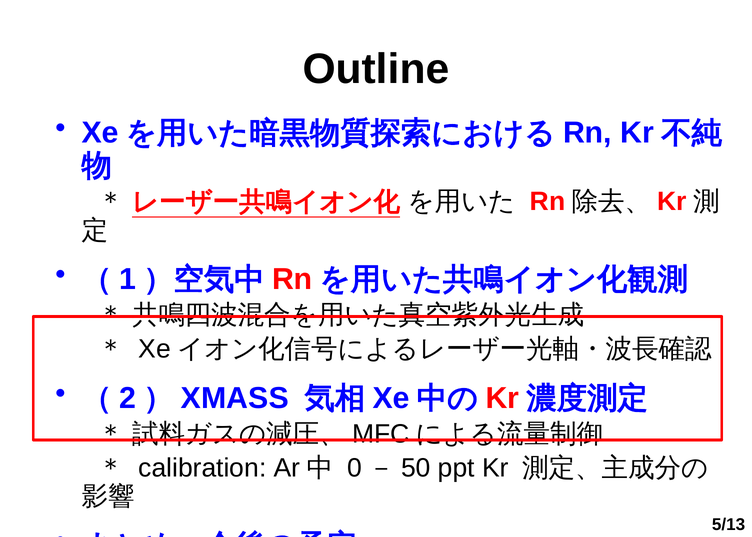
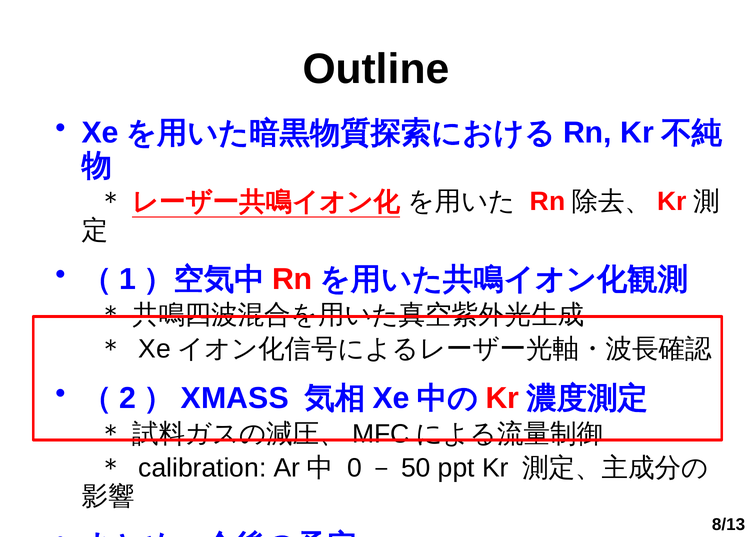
5/13: 5/13 -> 8/13 (729, 525)
